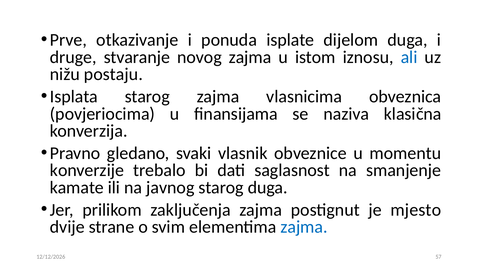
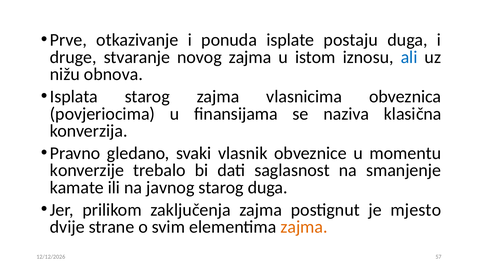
dijelom: dijelom -> postaju (351, 40)
postaju: postaju -> obnova (113, 74)
zajma colour: blue -> orange (304, 227)
